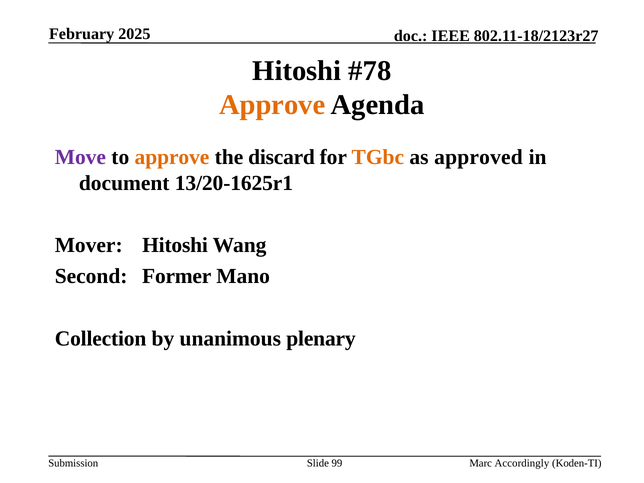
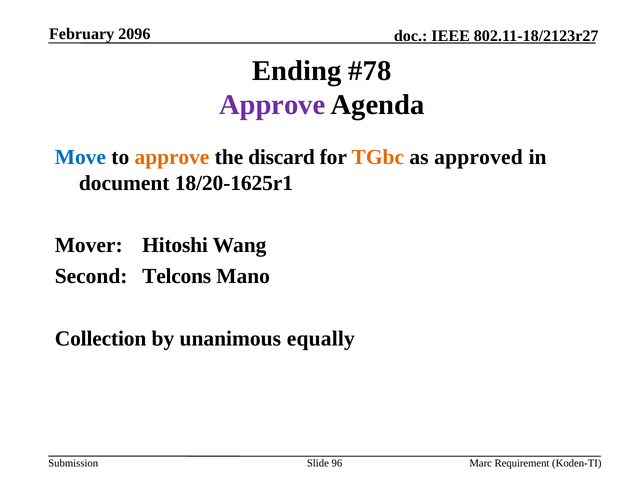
2025: 2025 -> 2096 (134, 34)
Hitoshi: Hitoshi -> Ending (297, 71)
Approve colour: orange -> purple (272, 105)
Move colour: purple -> blue (80, 157)
13/20-1625r1: 13/20-1625r1 -> 18/20-1625r1 (234, 183)
Former: Former -> Telcons (177, 276)
plenary: plenary -> equally (321, 339)
99: 99 -> 96 (337, 463)
Accordingly: Accordingly -> Requirement (522, 463)
